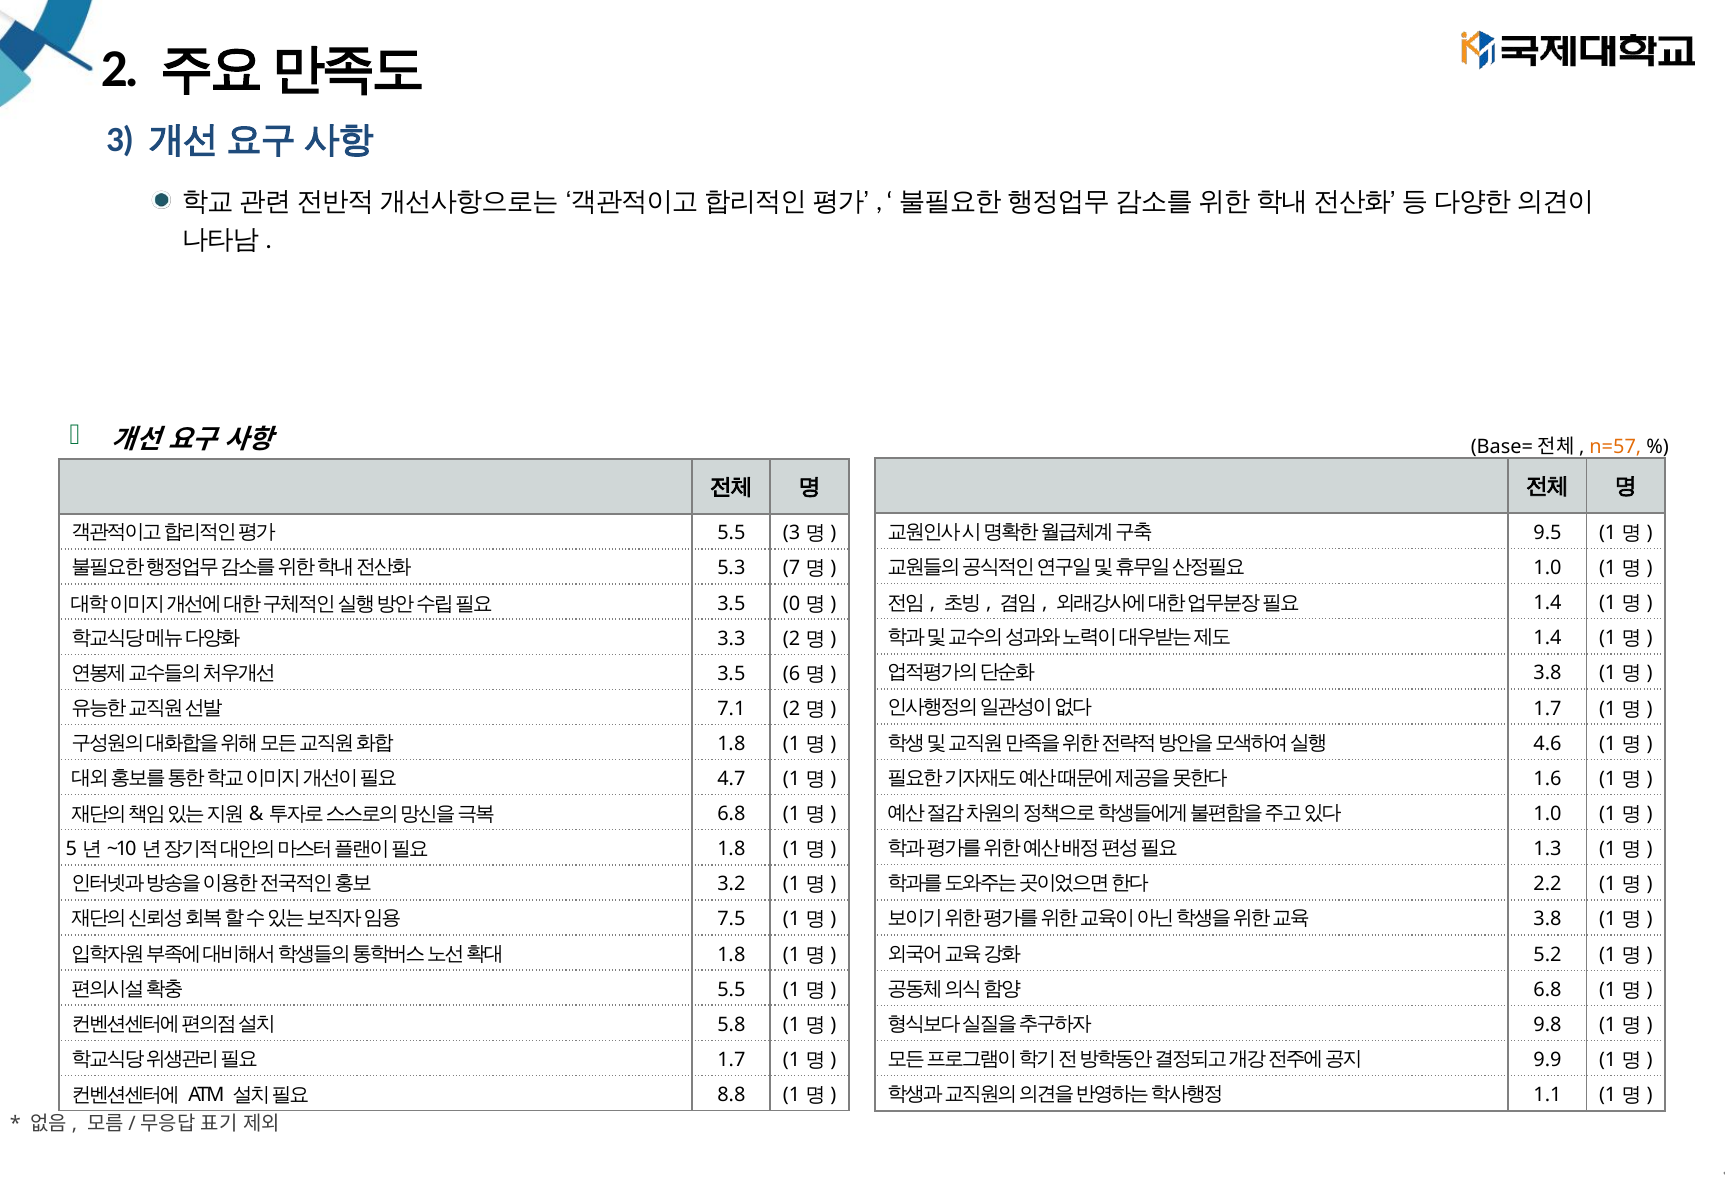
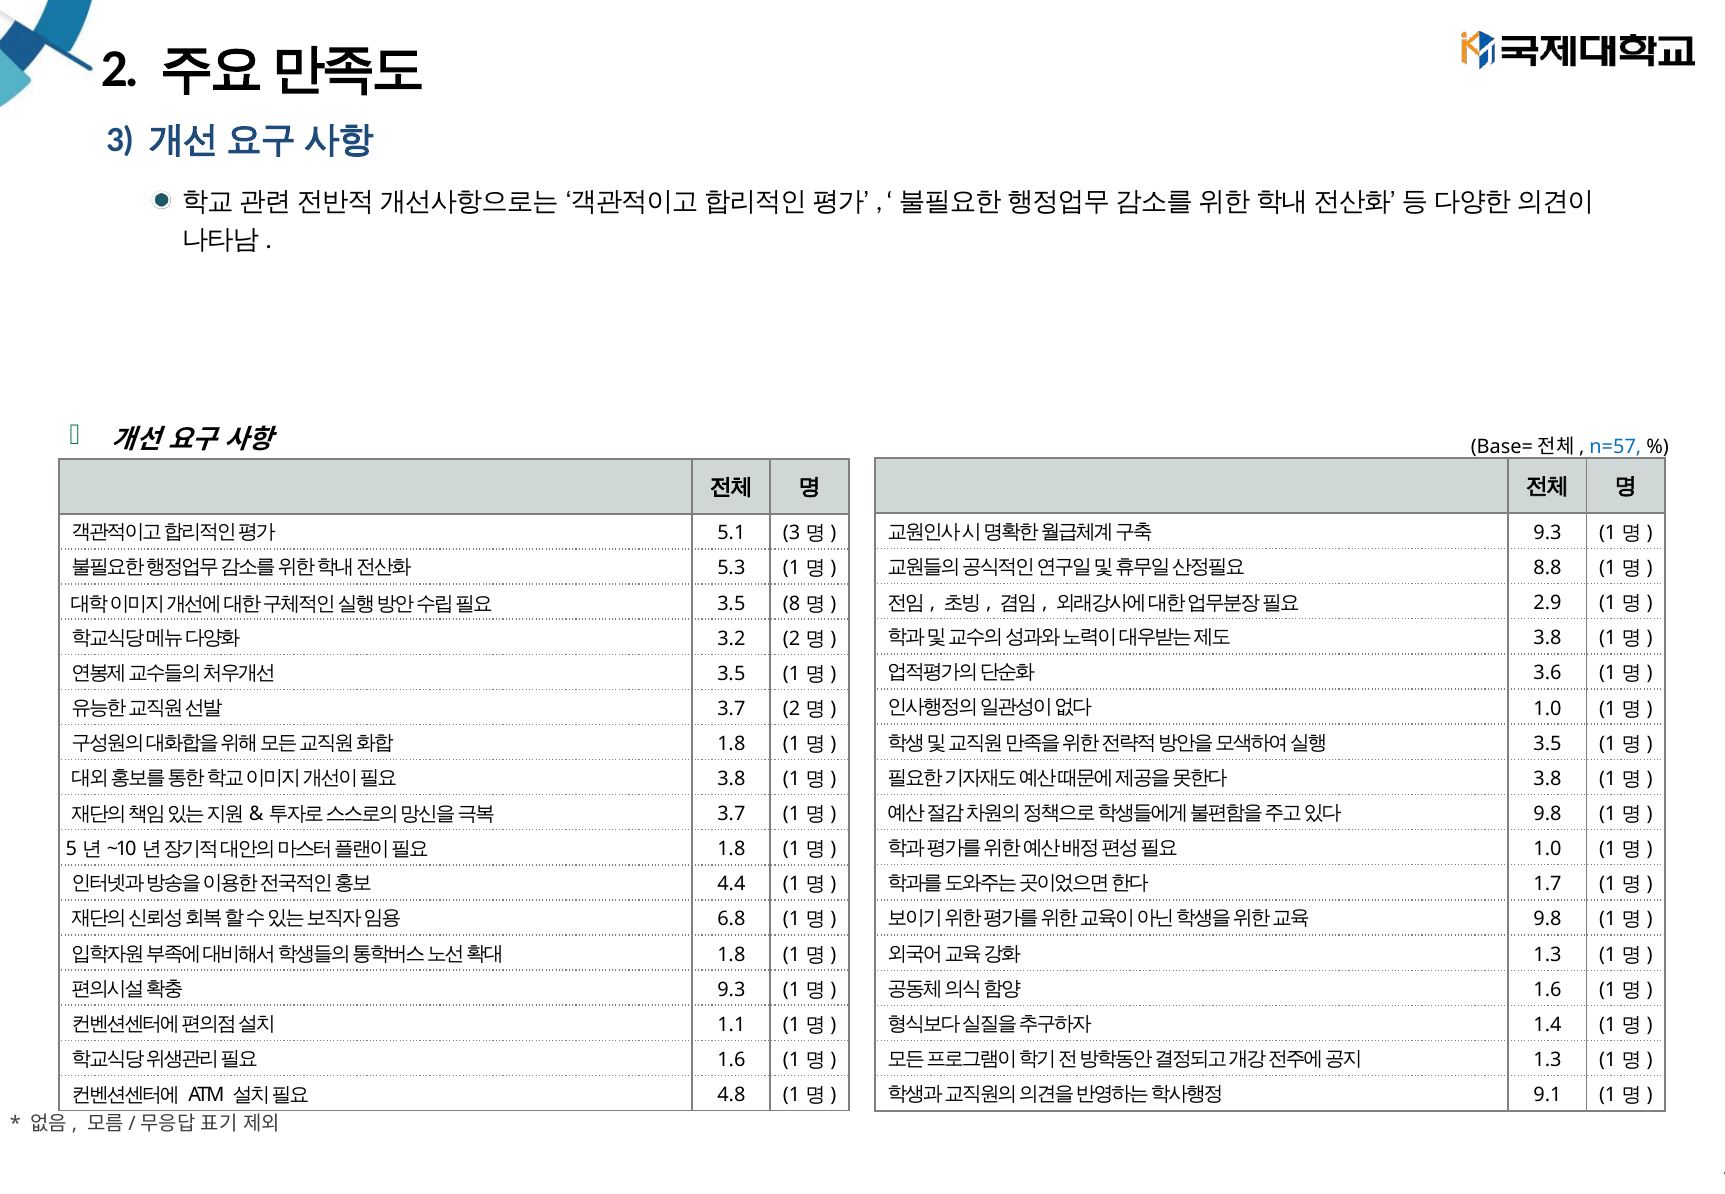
n=57 colour: orange -> blue (1615, 447)
9.5: 9.5 -> 9.3 (1547, 533)
5.5: 5.5 -> 5.1 (731, 533)
1.0: 1.0 -> 8.8 (1547, 568)
5.3 7: 7 -> 1 (792, 569)
1.4: 1.4 -> 2.9 (1547, 603)
0: 0 -> 8 (792, 604)
1.4: 1.4 -> 3.8 (1547, 638)
3.3: 3.3 -> 3.2 (731, 639)
3.8: 3.8 -> 3.6 (1547, 673)
6: 6 -> 1 (792, 674)
1.7: 1.7 -> 1.0 (1547, 709)
7.1: 7.1 -> 3.7 (731, 709)
4.6: 4.6 -> 3.5 (1547, 744)
1.6: 1.6 -> 3.8 (1547, 779)
4.7: 4.7 -> 3.8 (731, 779)
1.0: 1.0 -> 9.8 (1547, 814)
6.8: 6.8 -> 3.7 (731, 814)
1.3: 1.3 -> 1.0 (1547, 849)
3.2: 3.2 -> 4.4 (731, 884)
2.2: 2.2 -> 1.7 (1547, 884)
7.5: 7.5 -> 6.8 (731, 920)
3.8: 3.8 -> 9.8 (1547, 920)
5.2: 5.2 -> 1.3 (1547, 955)
5.5: 5.5 -> 9.3 (731, 990)
6.8: 6.8 -> 1.6 (1547, 990)
5.8: 5.8 -> 1.1 (731, 1025)
9.8: 9.8 -> 1.4 (1547, 1025)
1.7: 1.7 -> 1.6 (731, 1060)
9.9: 9.9 -> 1.3 (1547, 1060)
1.1: 1.1 -> 9.1 (1547, 1095)
8.8: 8.8 -> 4.8 (731, 1095)
